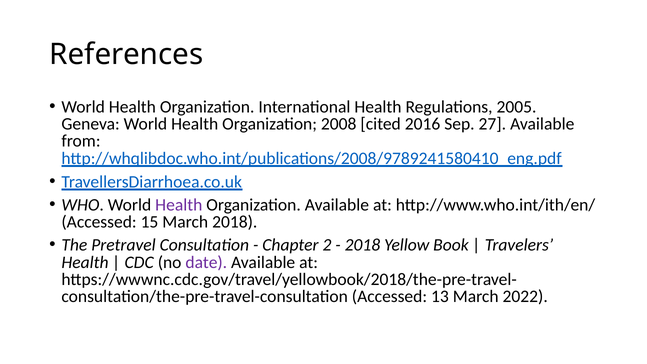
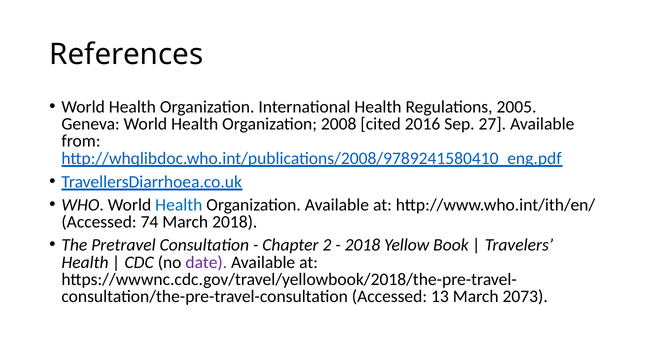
Health colour: purple -> blue (179, 205)
15: 15 -> 74 (149, 222)
2022: 2022 -> 2073 (525, 296)
